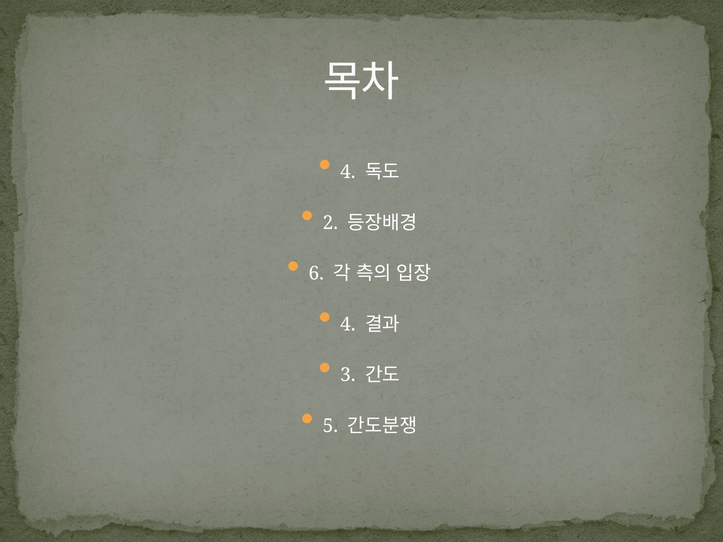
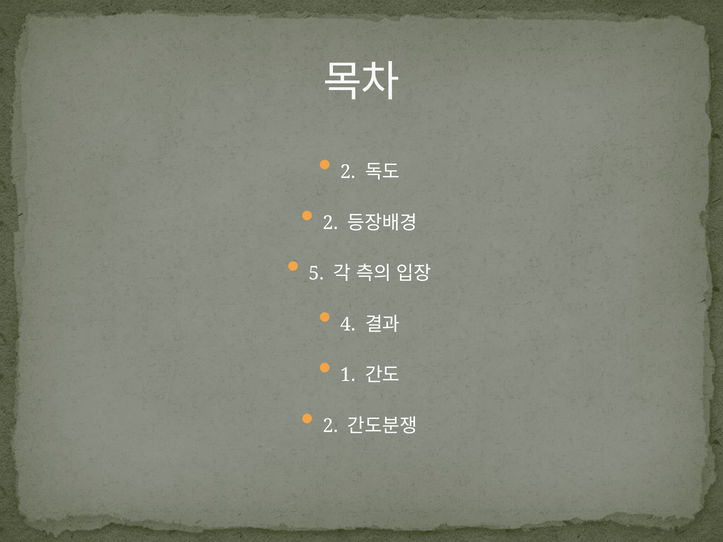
4: 4 -> 2 (348, 172)
6: 6 -> 5 (316, 274)
3: 3 -> 1 (348, 375)
5: 5 -> 2 (330, 426)
